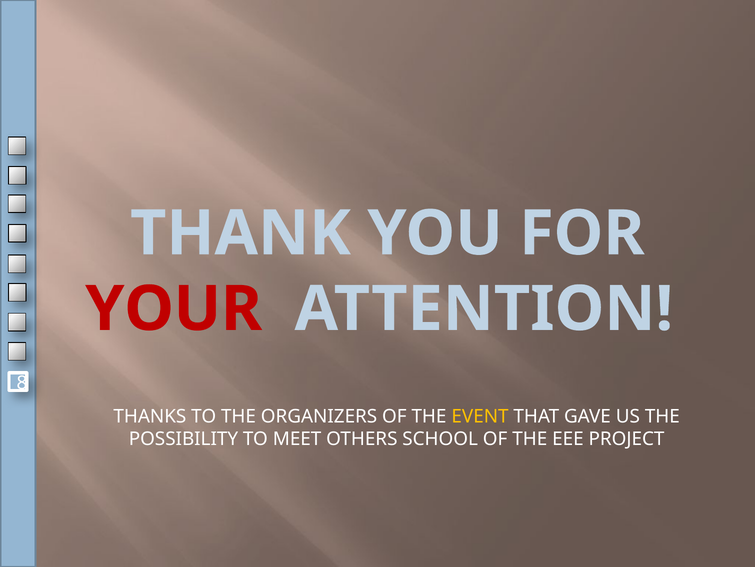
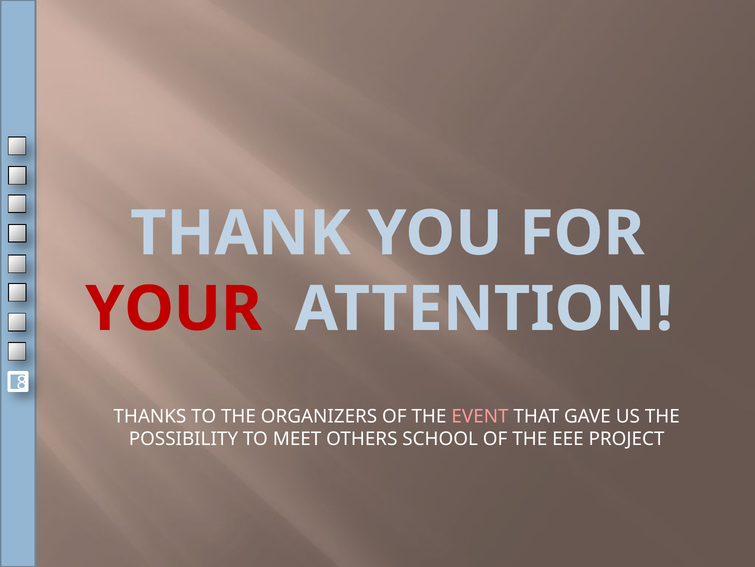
EVENT colour: yellow -> pink (480, 416)
